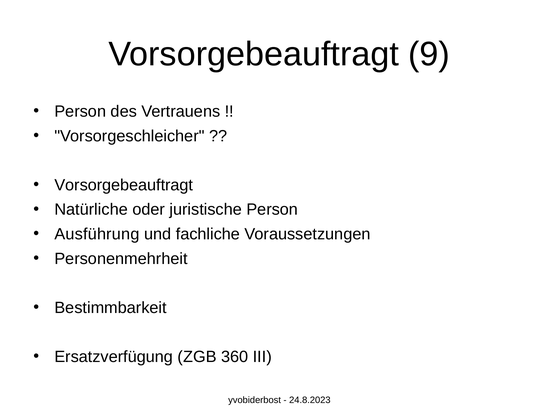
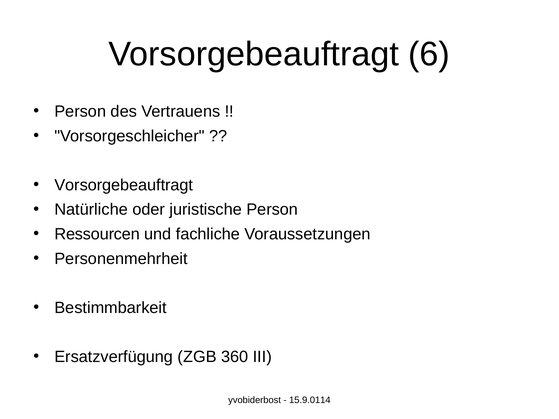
9: 9 -> 6 (429, 54)
Ausführung: Ausführung -> Ressourcen (97, 234)
24.8.2023: 24.8.2023 -> 15.9.0114 (310, 400)
